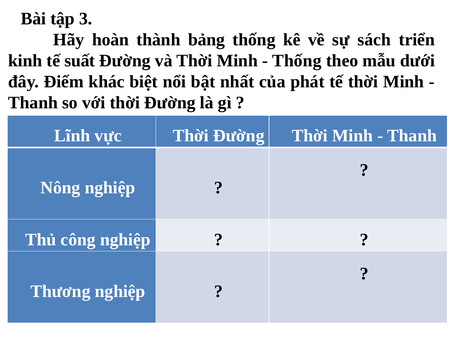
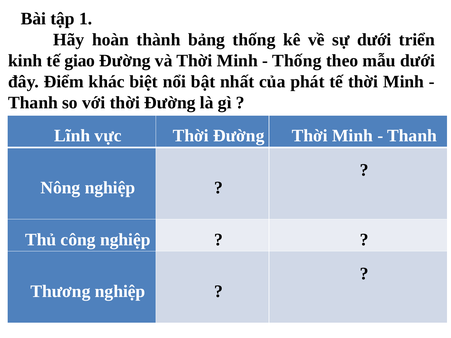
3: 3 -> 1 (86, 19)
sự sách: sách -> dưới (374, 40)
suất: suất -> giao (80, 61)
